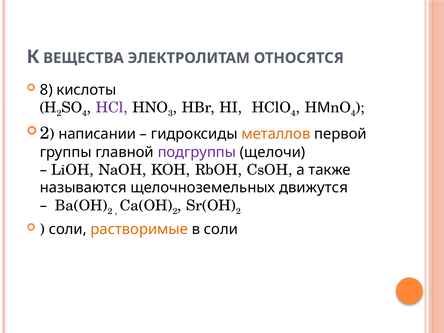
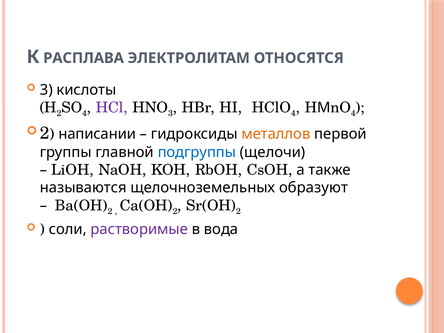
ВЕЩЕСТВА: ВЕЩЕСТВА -> РАСПЛАВА (84, 58)
8: 8 -> 3 (46, 90)
подгруппы colour: purple -> blue (197, 152)
движутся: движутся -> образуют (313, 188)
растворимые colour: orange -> purple (139, 229)
в соли: соли -> вода (221, 229)
